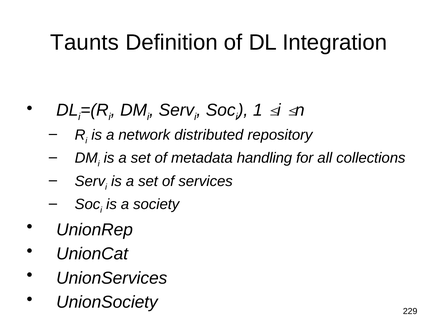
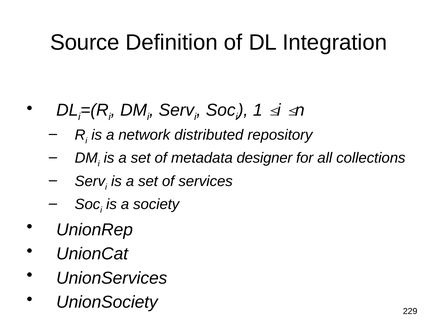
Taunts: Taunts -> Source (85, 43)
handling: handling -> designer (264, 158)
